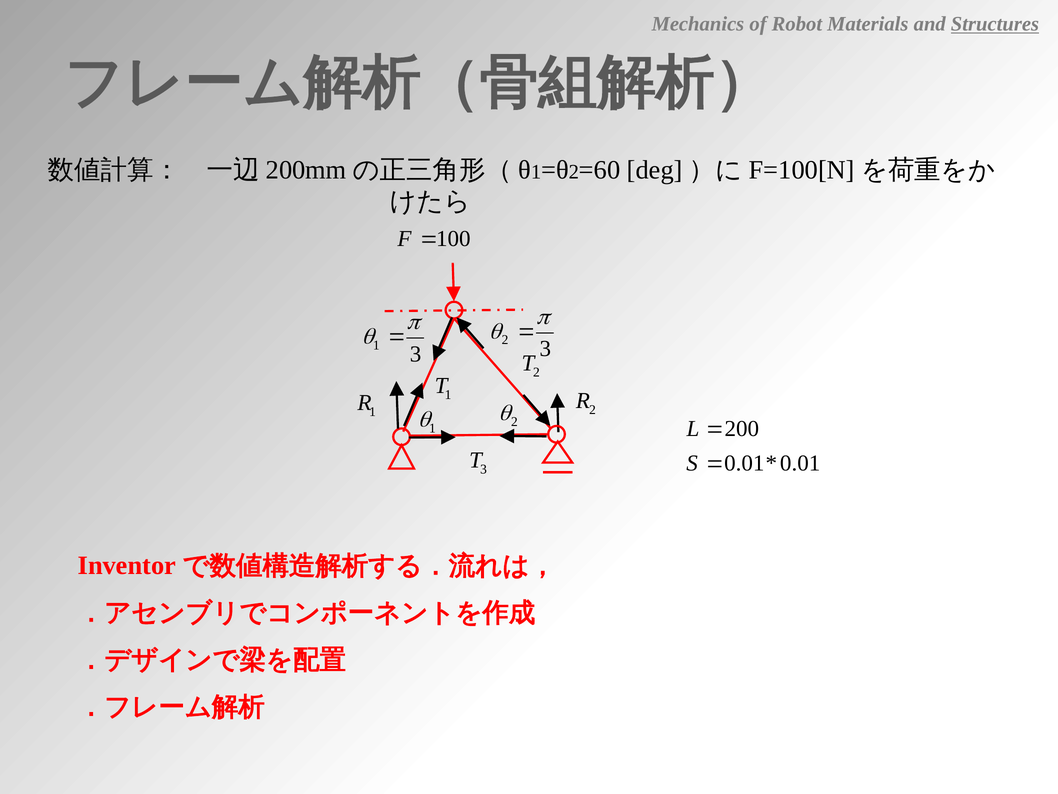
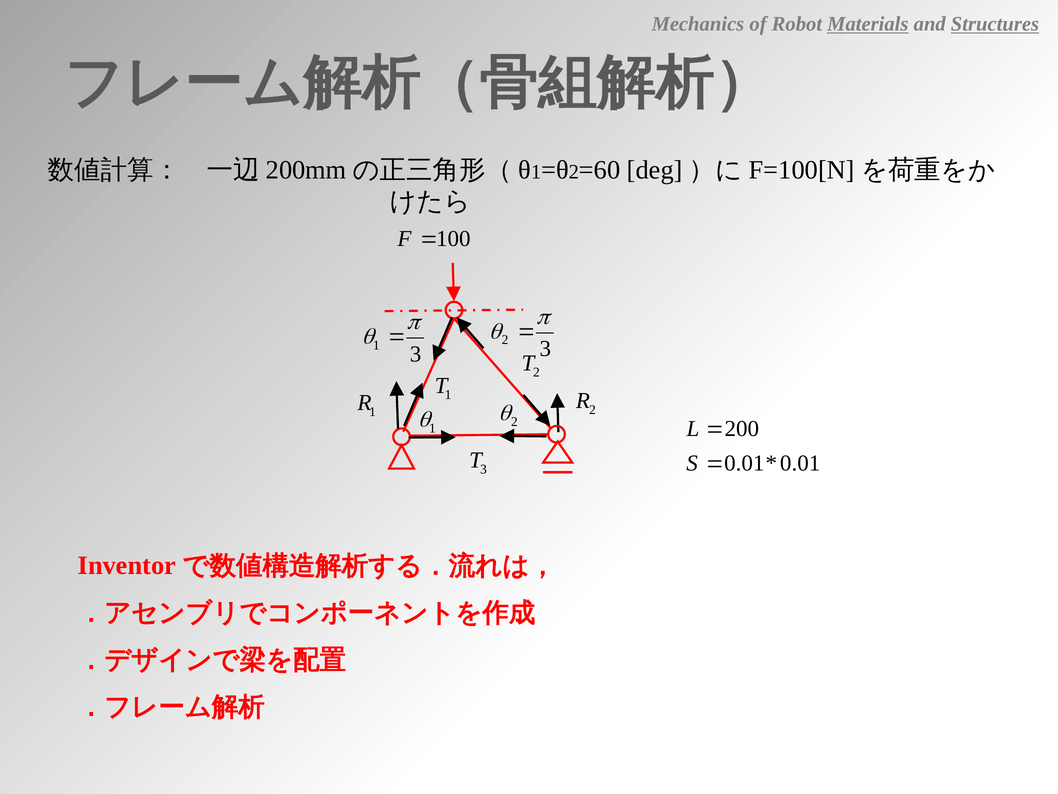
Materials underline: none -> present (868, 24)
